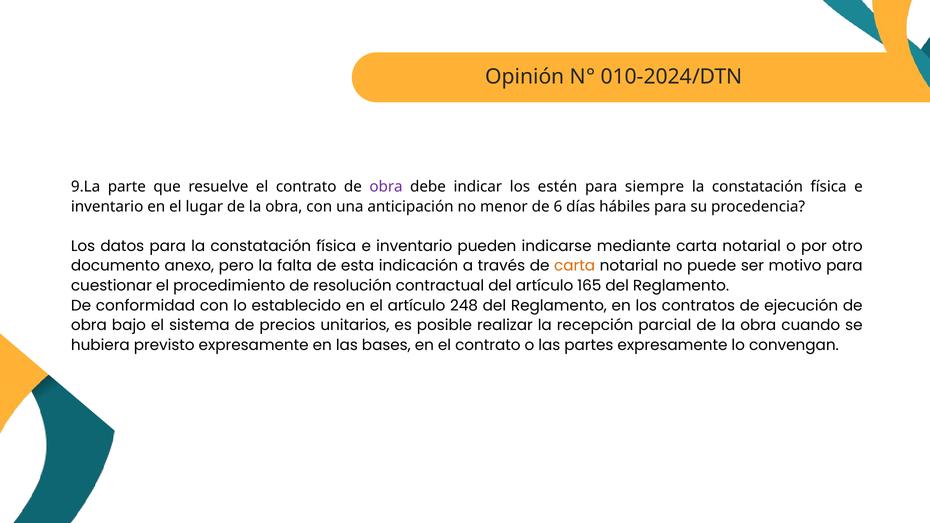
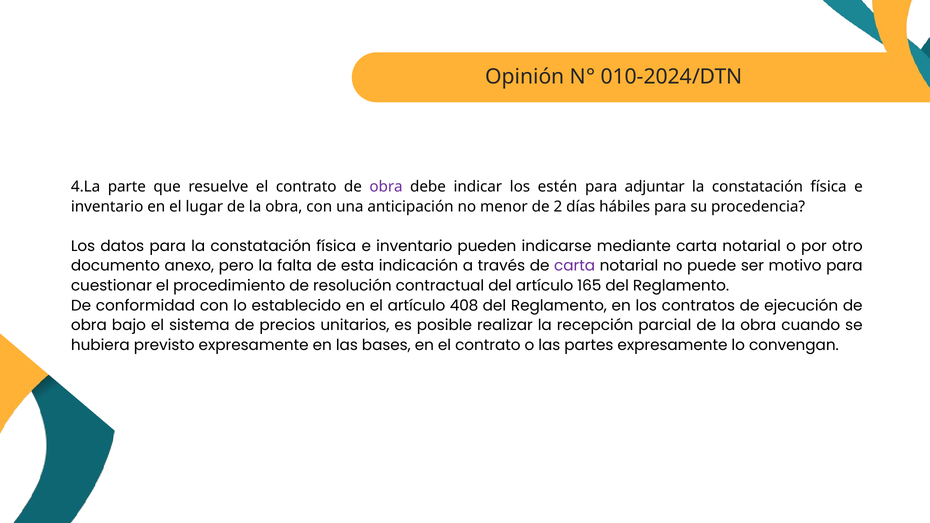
9.La: 9.La -> 4.La (86, 187)
siempre: siempre -> adjuntar (655, 187)
6: 6 -> 2 (558, 207)
carta colour: orange -> purple (575, 266)
248: 248 -> 408 (464, 306)
